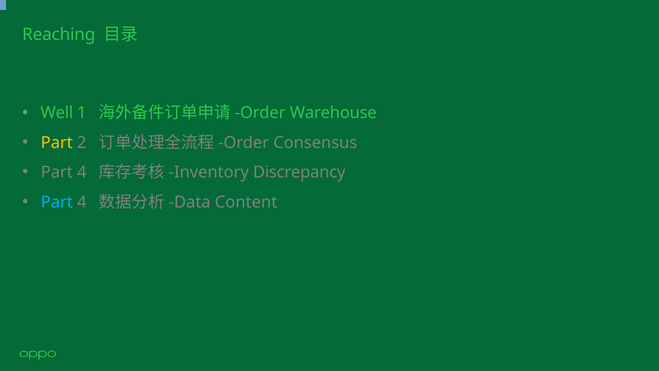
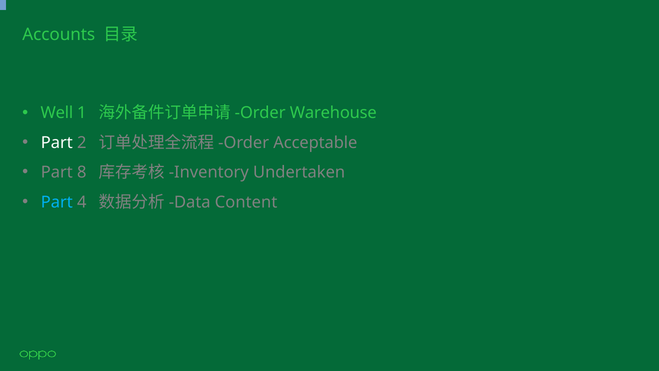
Reaching: Reaching -> Accounts (59, 34)
Part colour: yellow -> white (57, 143)
Consensus: Consensus -> Acceptable (315, 143)
4: 4 -> 8 (82, 172)
Discrepancy: Discrepancy -> Undertaken (299, 172)
